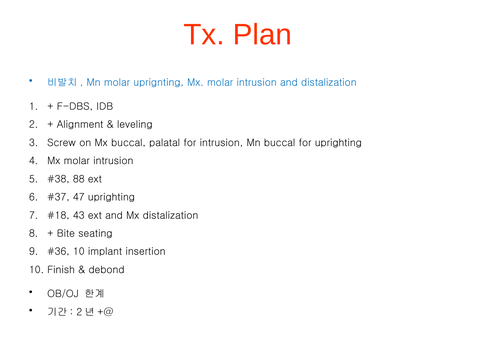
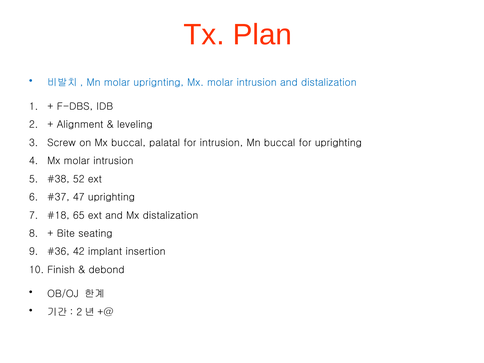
88: 88 -> 52 (79, 179)
43: 43 -> 65 (79, 215)
10: 10 -> 42 (79, 252)
